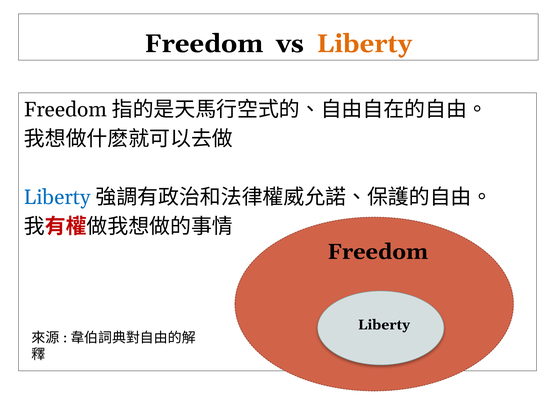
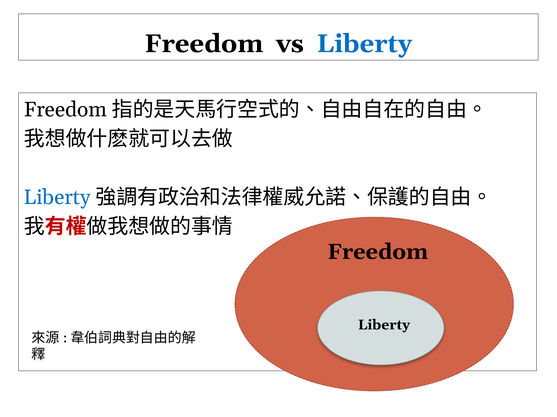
Liberty colour: orange -> blue (364, 44)
